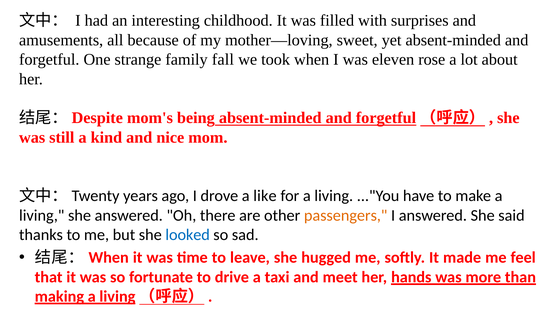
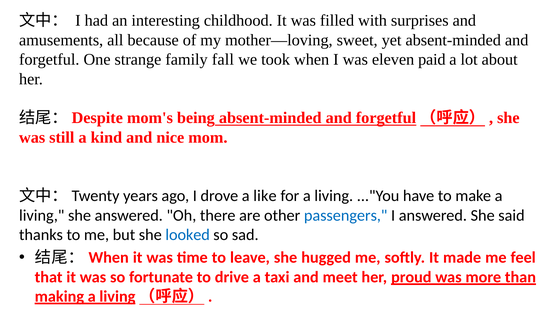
rose: rose -> paid (432, 60)
passengers colour: orange -> blue (346, 216)
hands: hands -> proud (411, 277)
